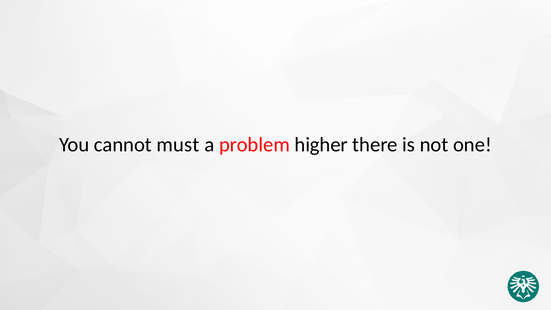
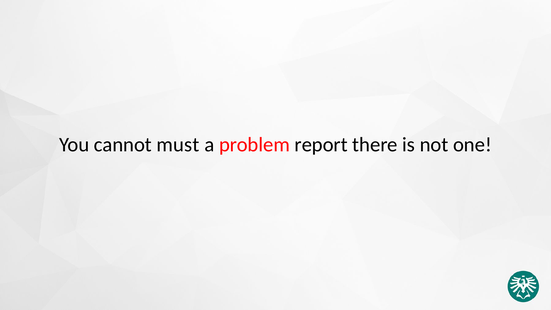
higher: higher -> report (321, 145)
